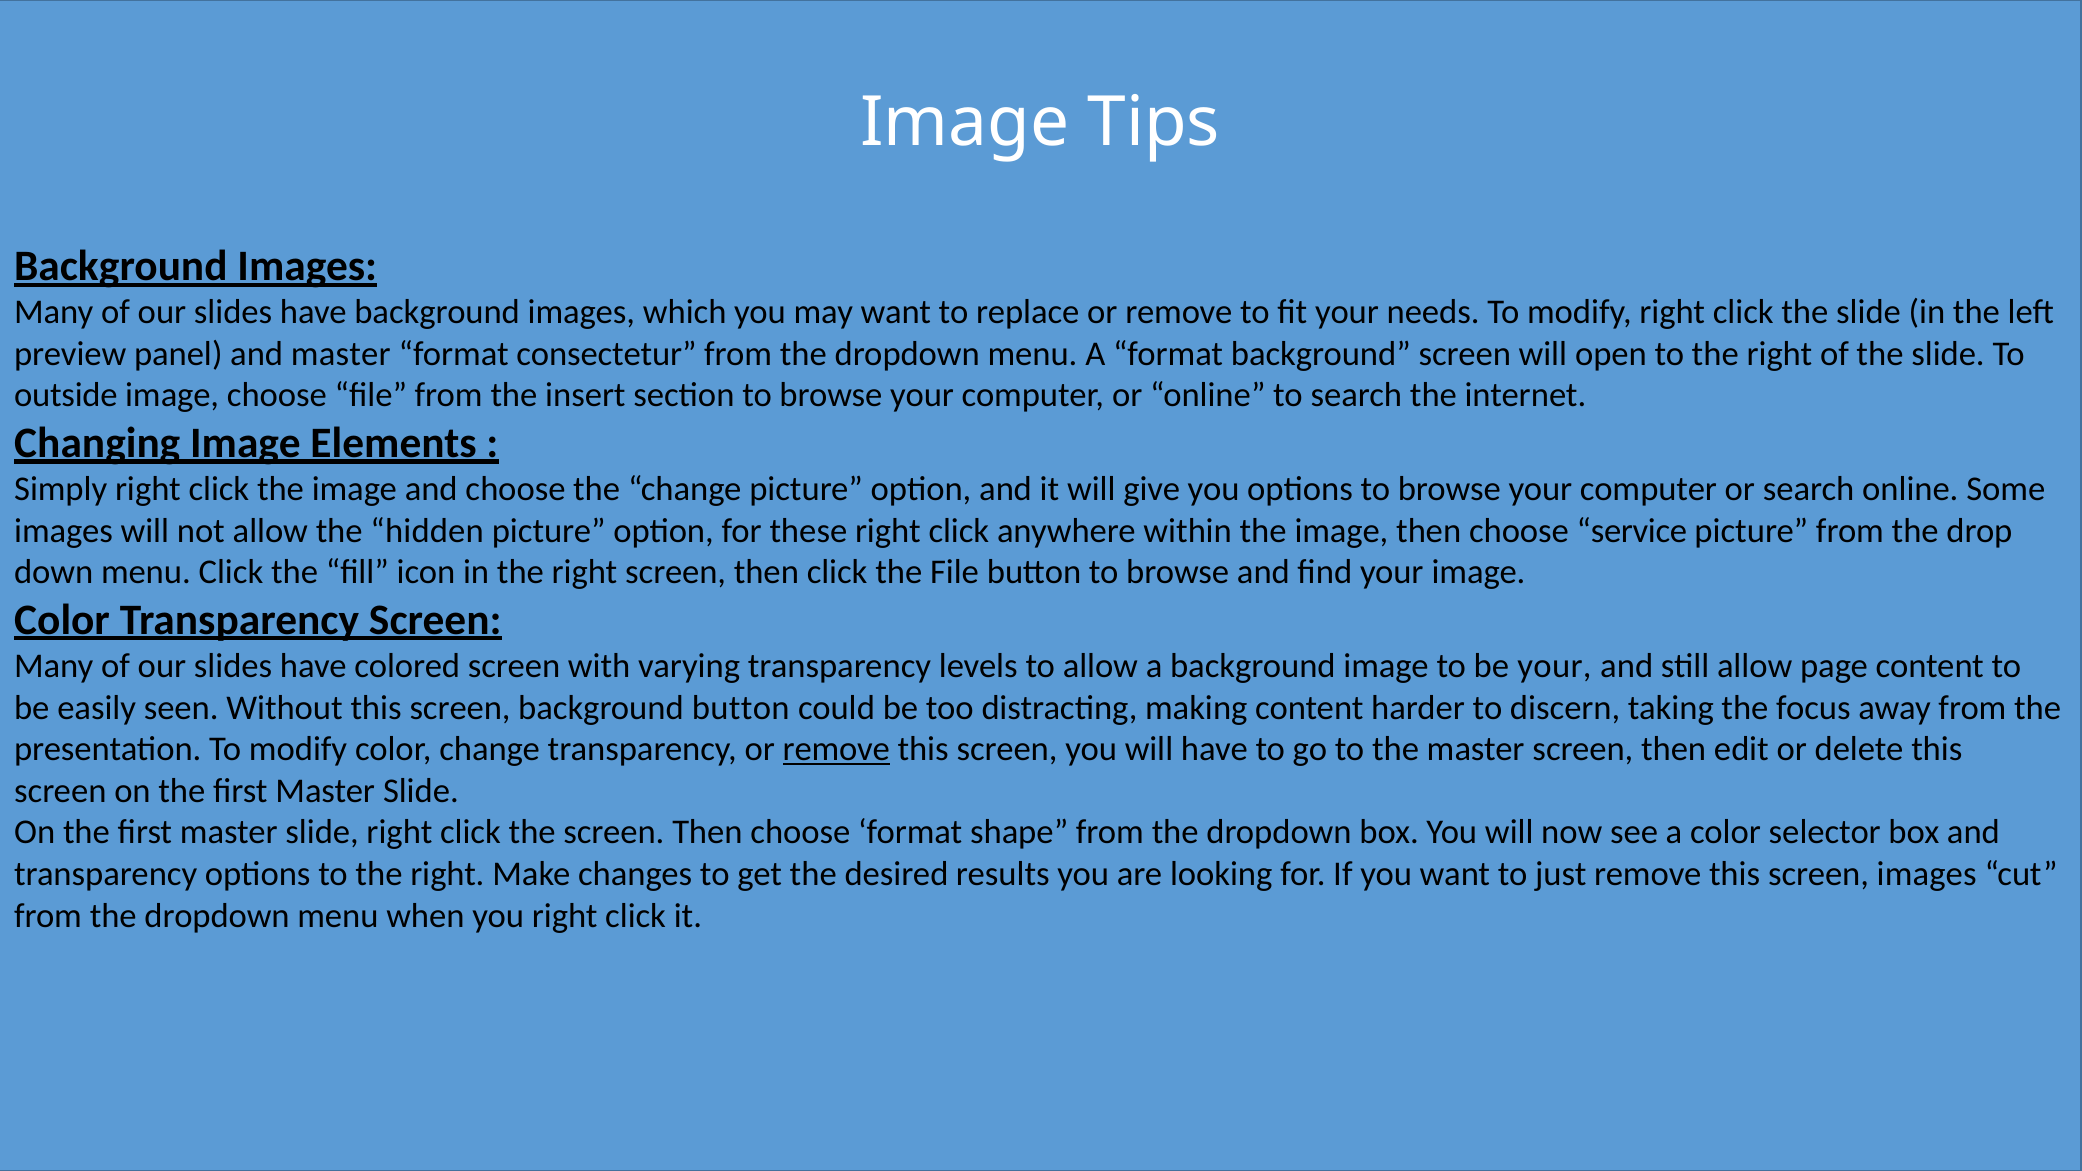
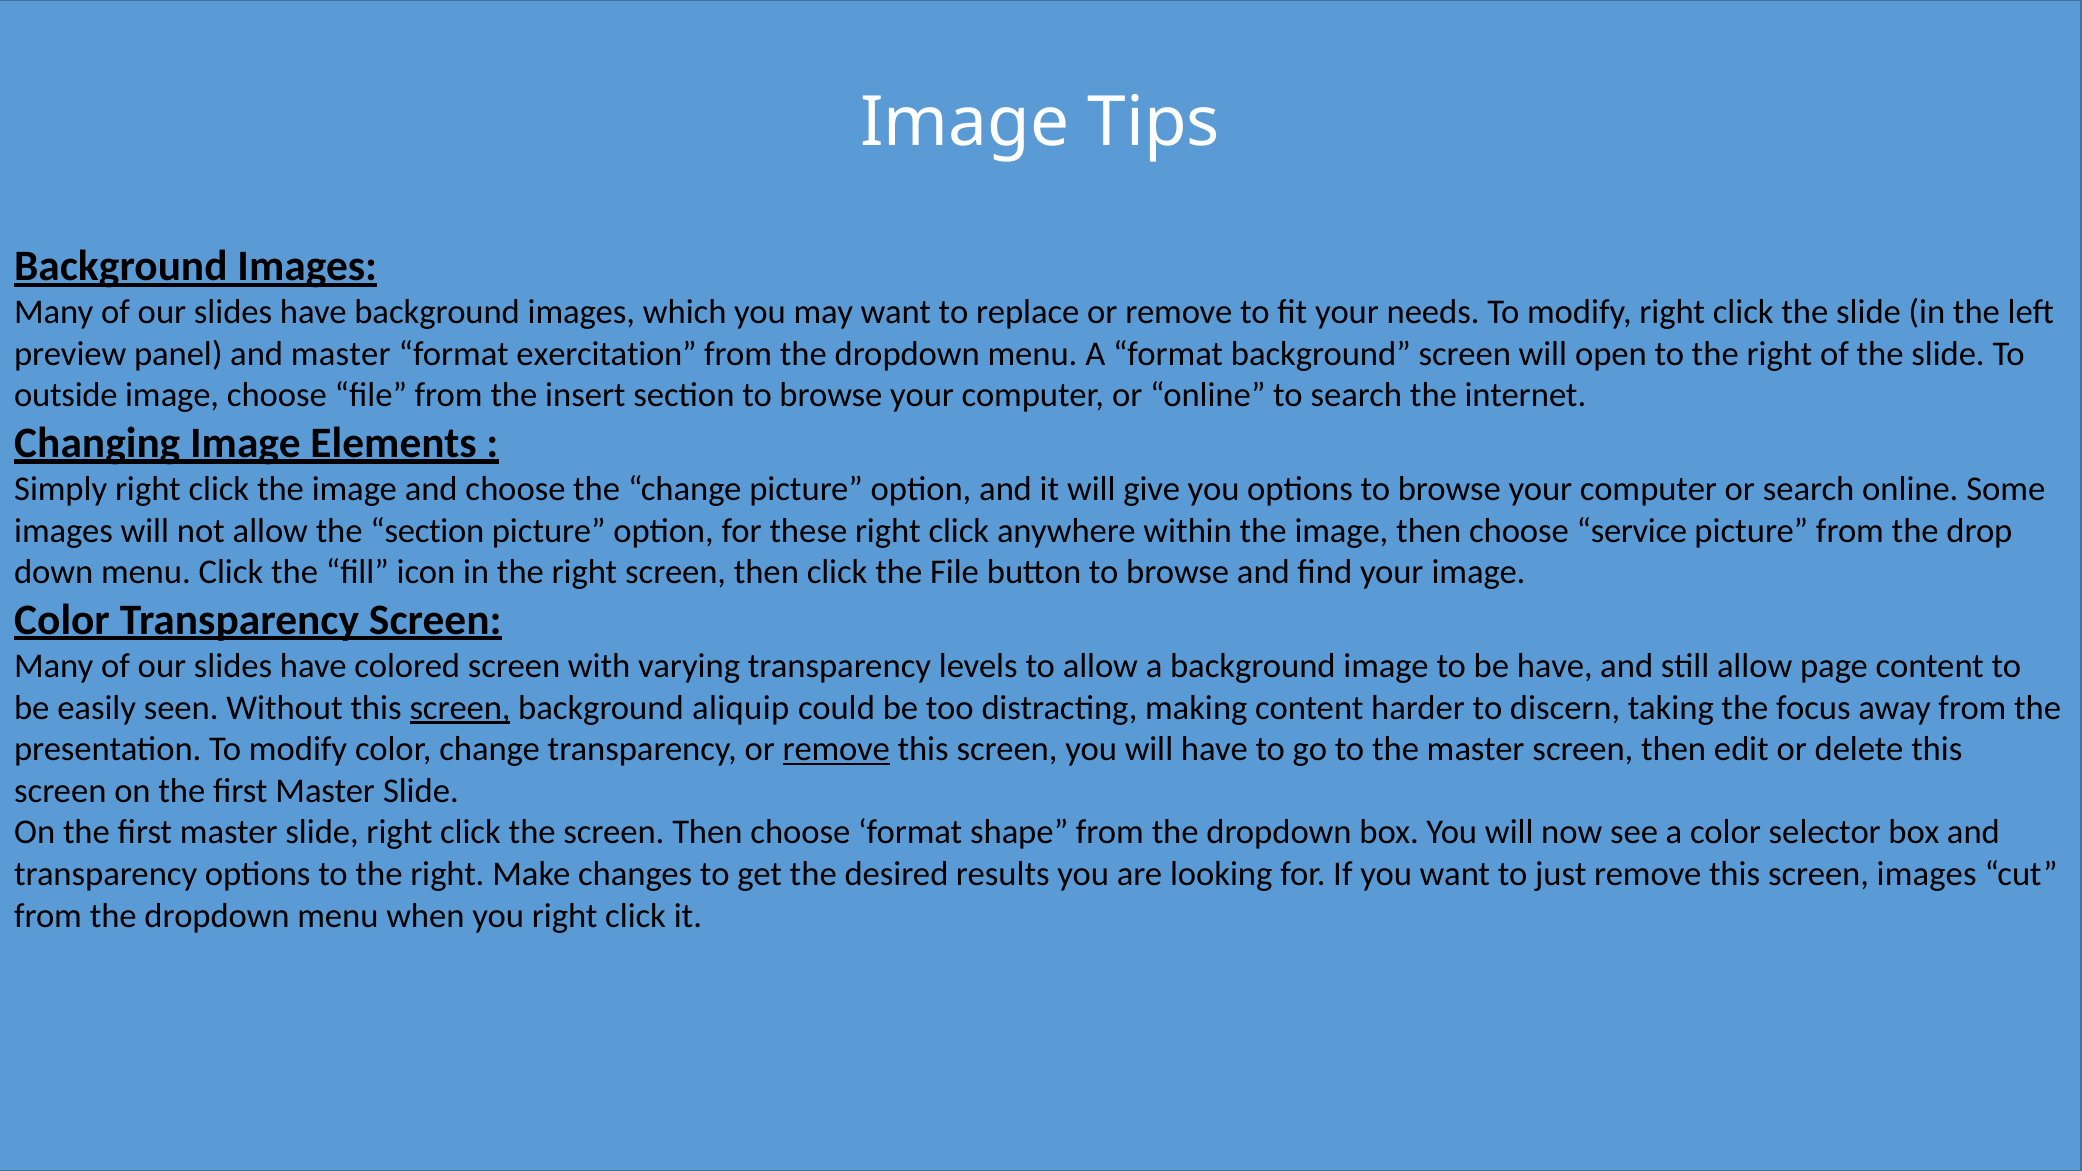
consectetur: consectetur -> exercitation (607, 354)
the hidden: hidden -> section (427, 531)
be your: your -> have (1555, 666)
screen underline: none -> present (460, 708)
background button: button -> aliquip (741, 708)
